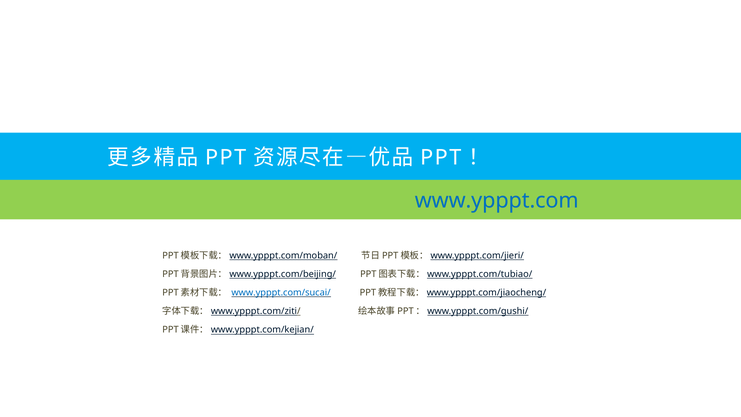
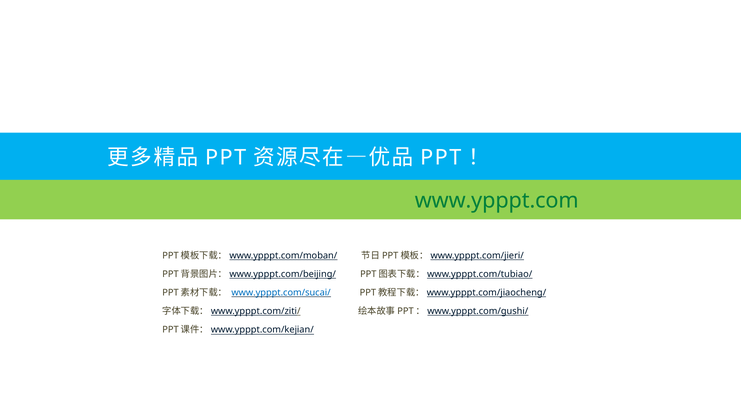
www.ypppt.com colour: blue -> green (497, 201)
